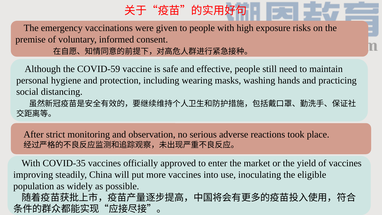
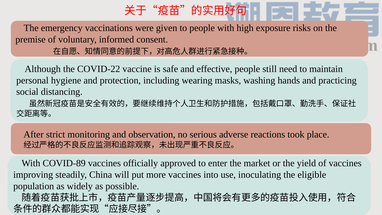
COVID-59: COVID-59 -> COVID-22 (99, 69)
COVID-35: COVID-35 -> COVID-89 (64, 163)
